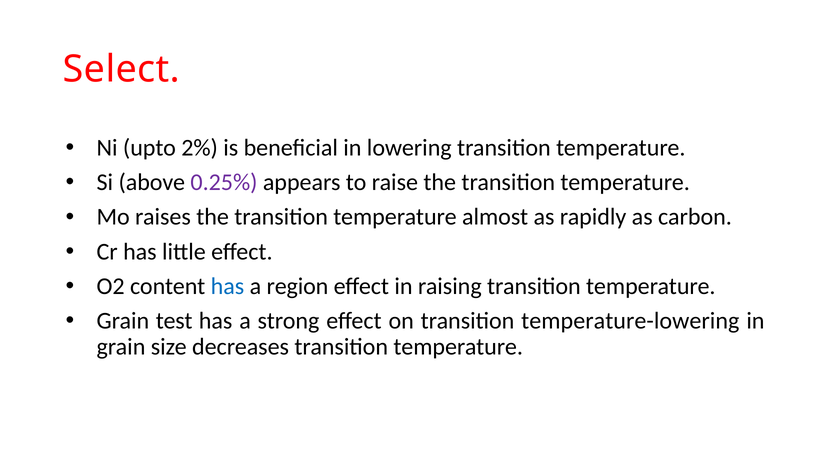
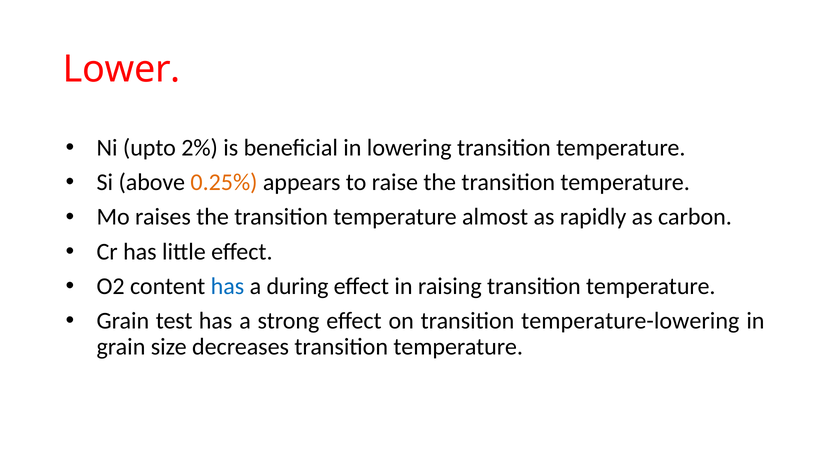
Select: Select -> Lower (122, 69)
0.25% colour: purple -> orange (224, 182)
region: region -> during (297, 286)
